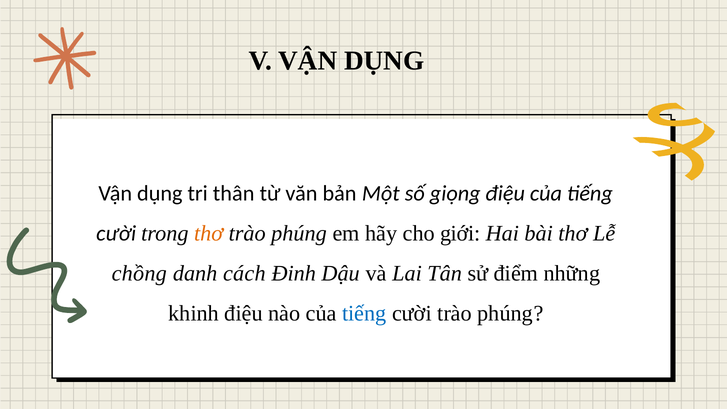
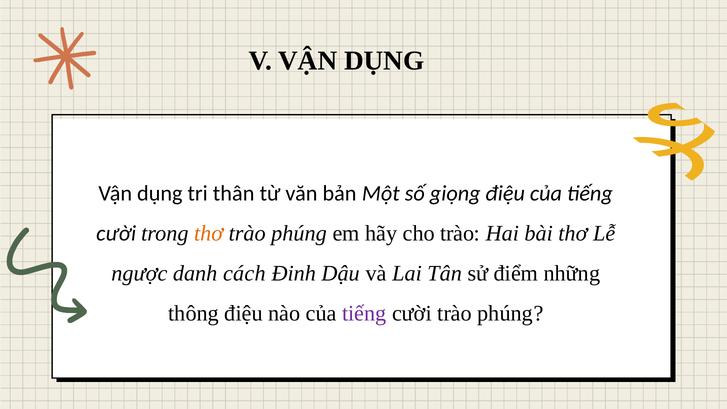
cho giới: giới -> trào (460, 233)
chồng: chồng -> ngược (139, 273)
khinh: khinh -> thông (194, 313)
tiếng colour: blue -> purple (364, 313)
